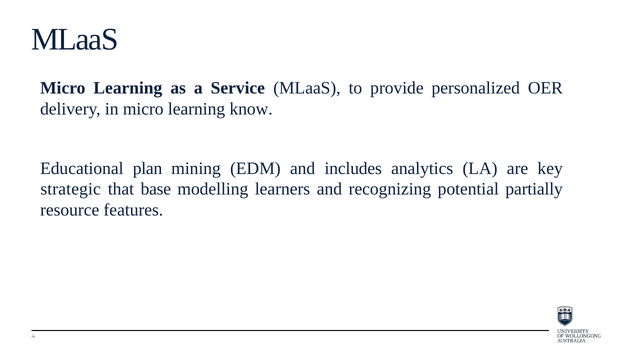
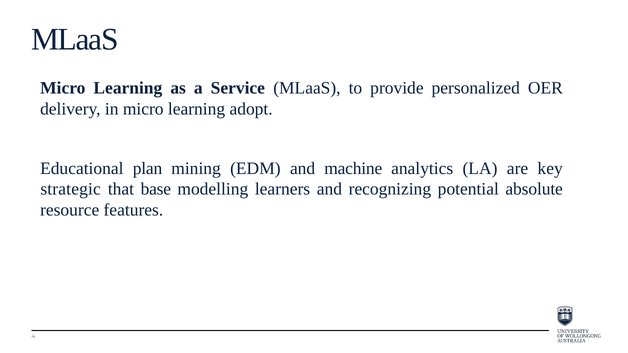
know: know -> adopt (251, 109)
includes: includes -> machine (353, 168)
partially: partially -> absolute (534, 189)
